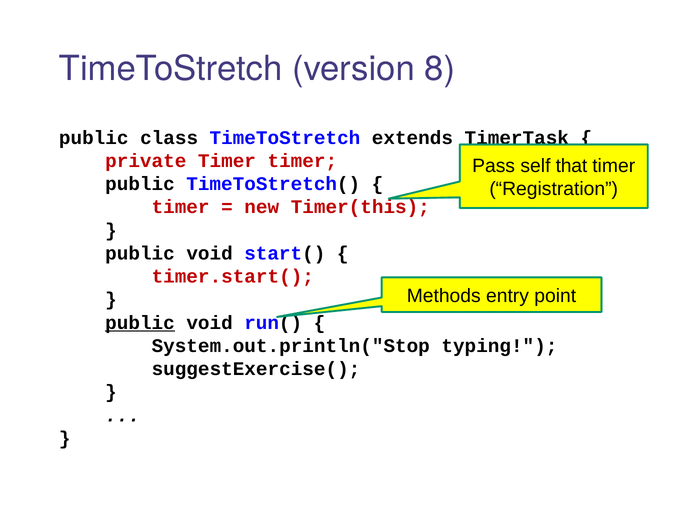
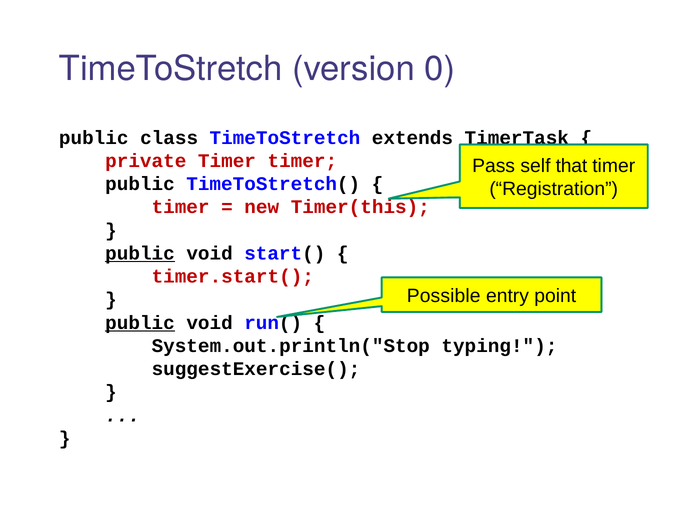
8: 8 -> 0 (440, 69)
public underline: none -> present (140, 254)
Methods: Methods -> Possible (444, 296)
